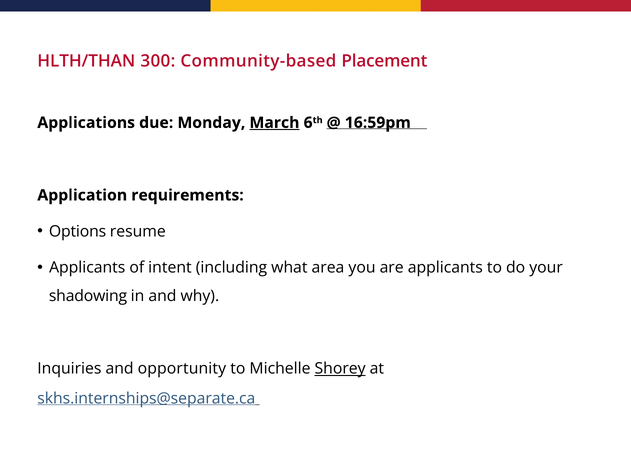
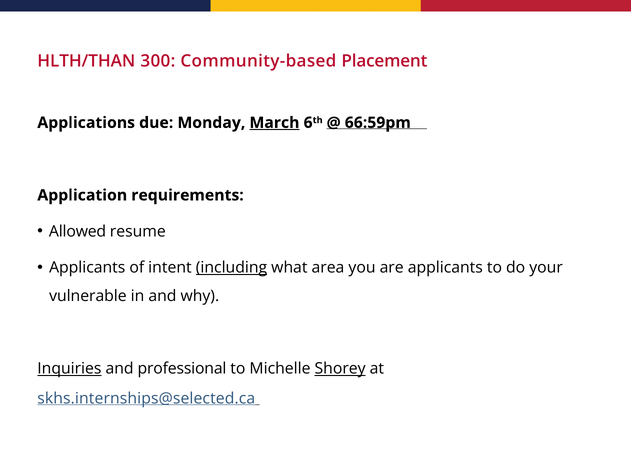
16:59pm: 16:59pm -> 66:59pm (378, 123)
Options: Options -> Allowed (78, 232)
including underline: none -> present (231, 268)
shadowing: shadowing -> vulnerable (88, 296)
Inquiries underline: none -> present (69, 369)
opportunity: opportunity -> professional (182, 369)
skhs.internships@separate.ca: skhs.internships@separate.ca -> skhs.internships@selected.ca (146, 399)
